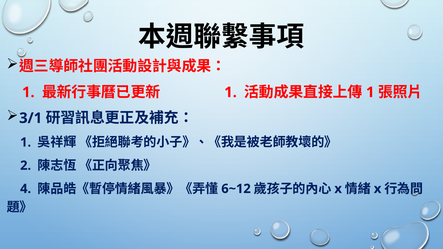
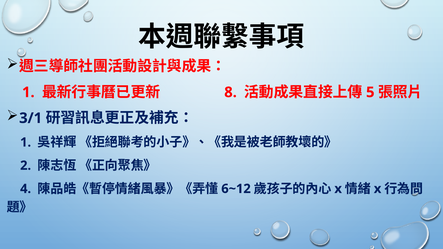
1: 1 -> 8 (231, 92)
1: 1 -> 5 (370, 92)
